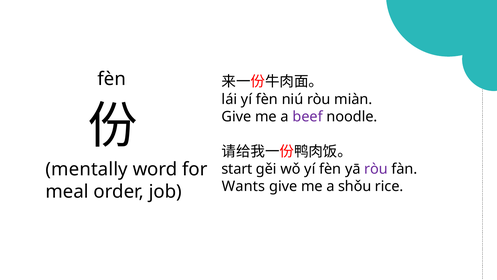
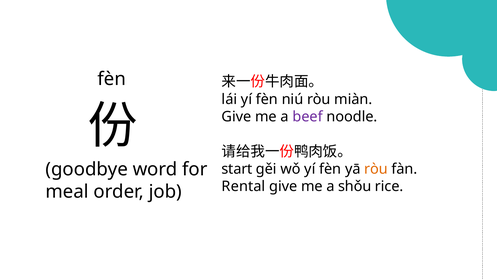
mentally: mentally -> goodbye (87, 169)
ròu colour: purple -> orange (376, 169)
Wants: Wants -> Rental (244, 186)
